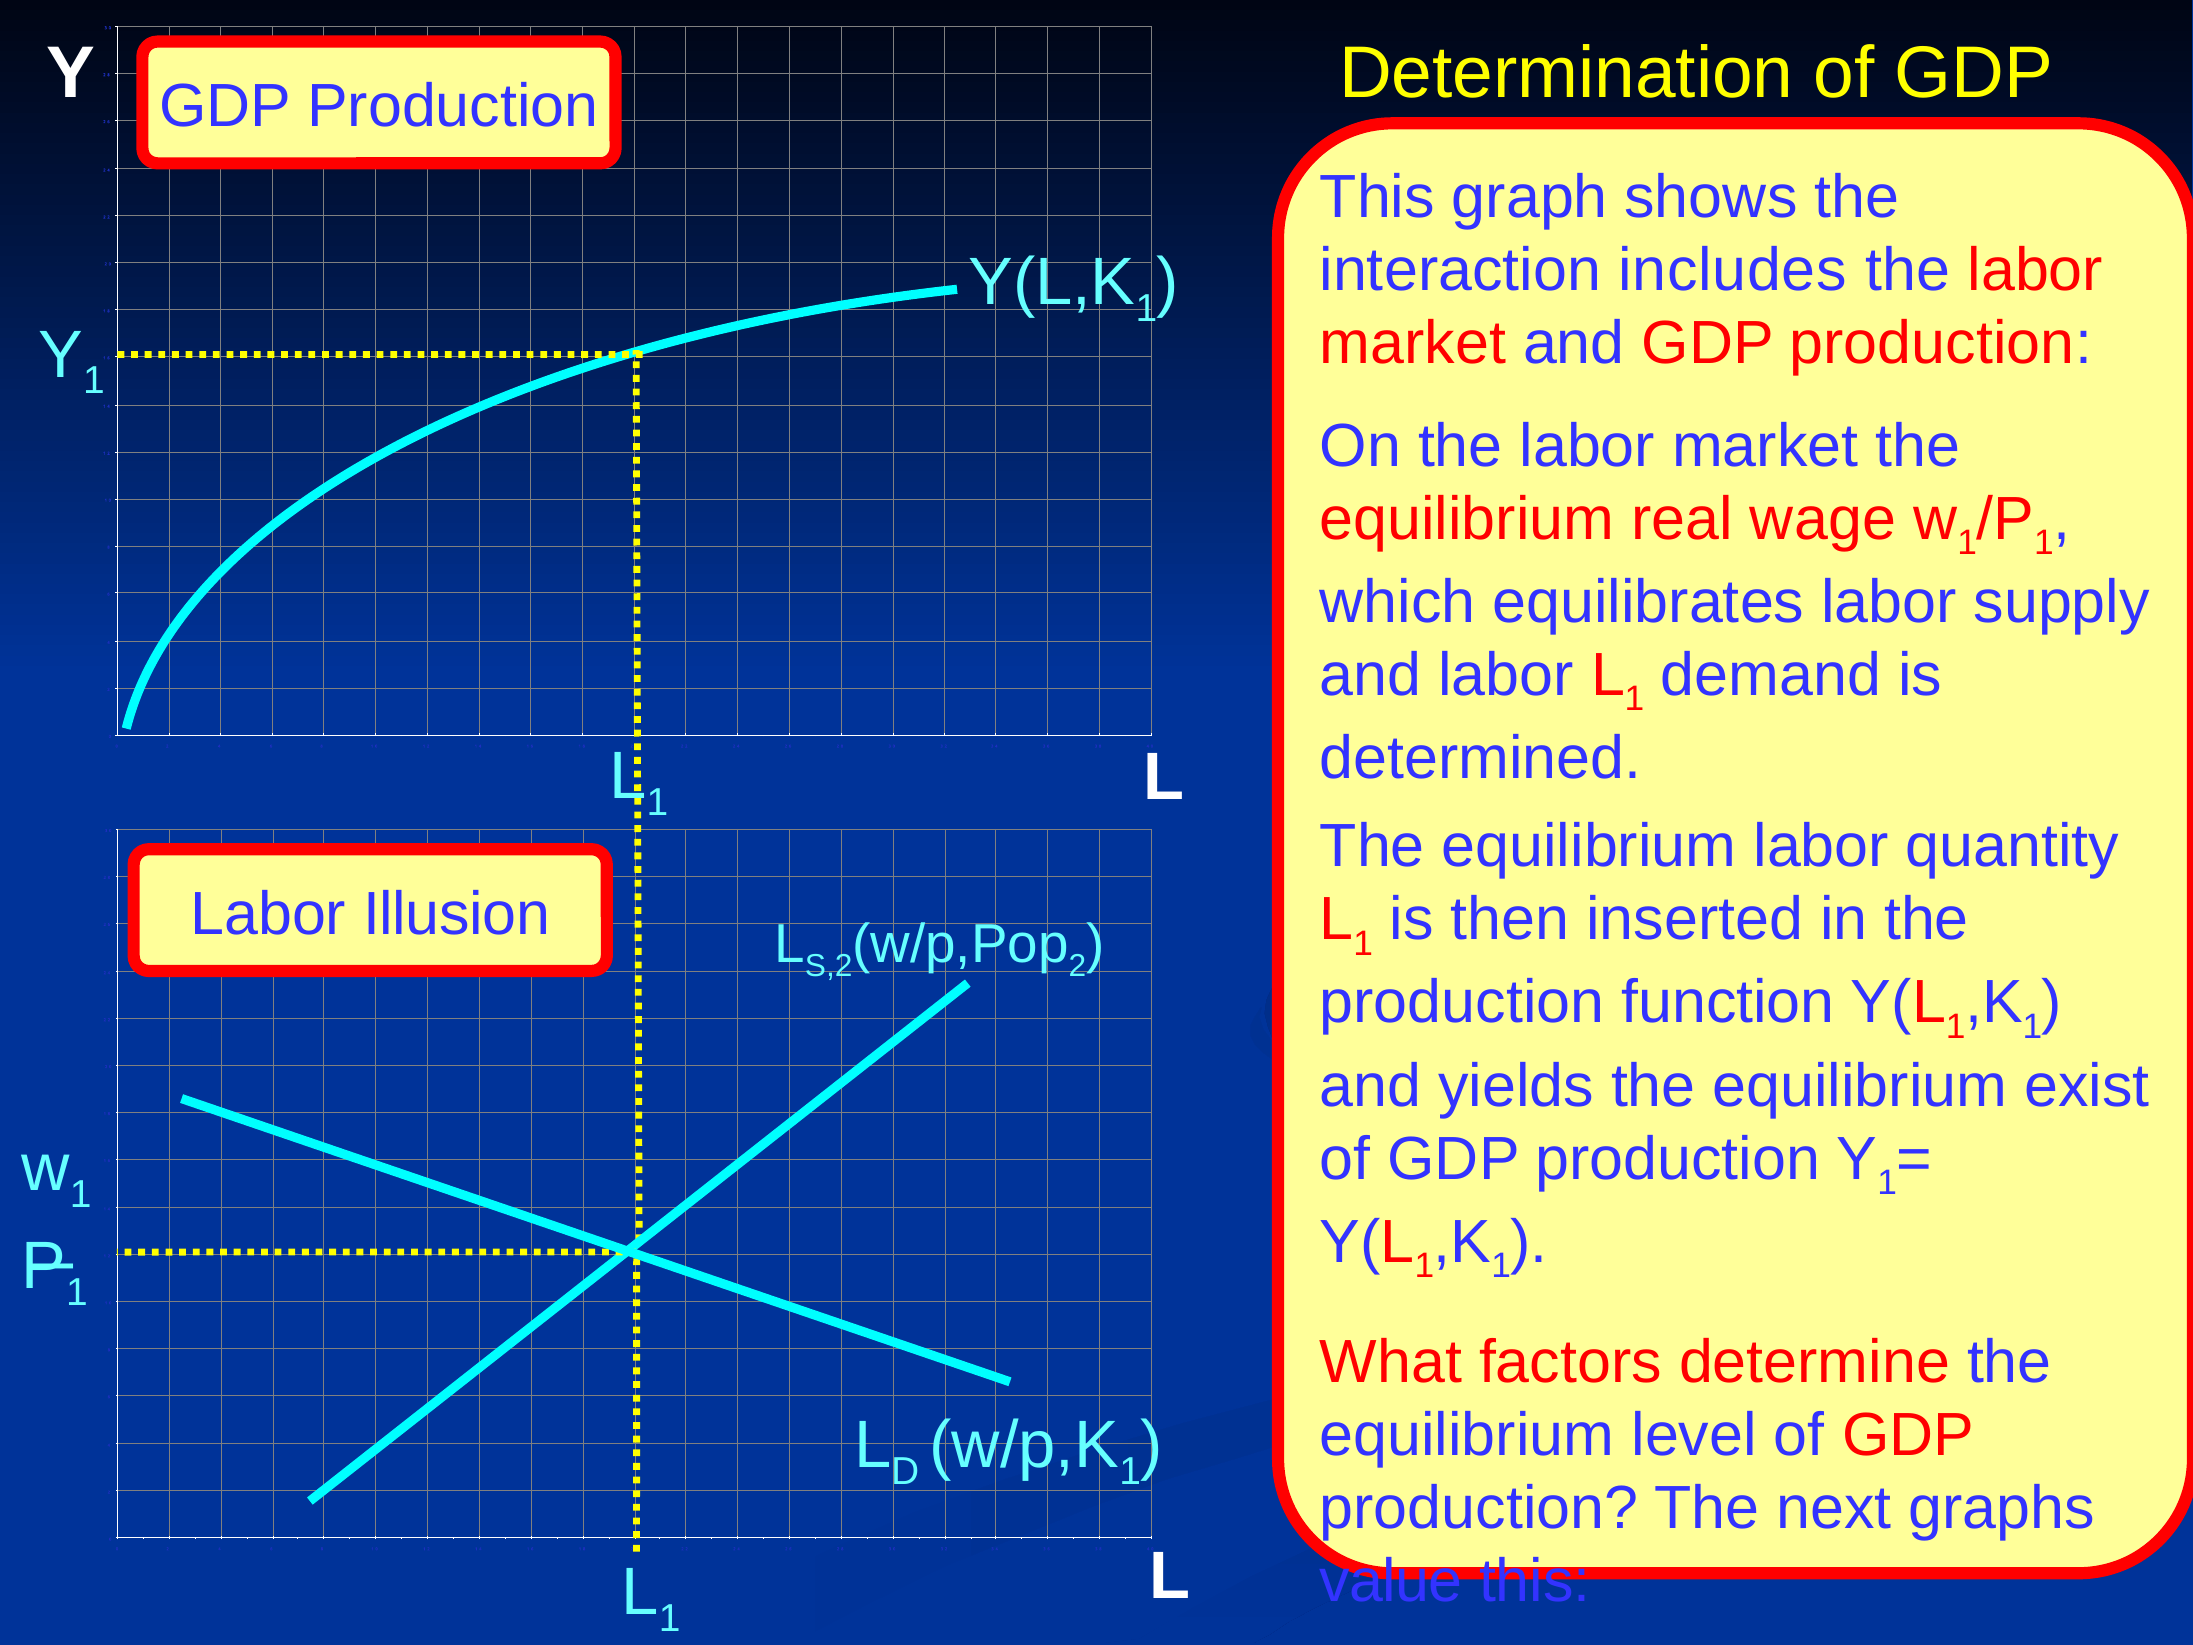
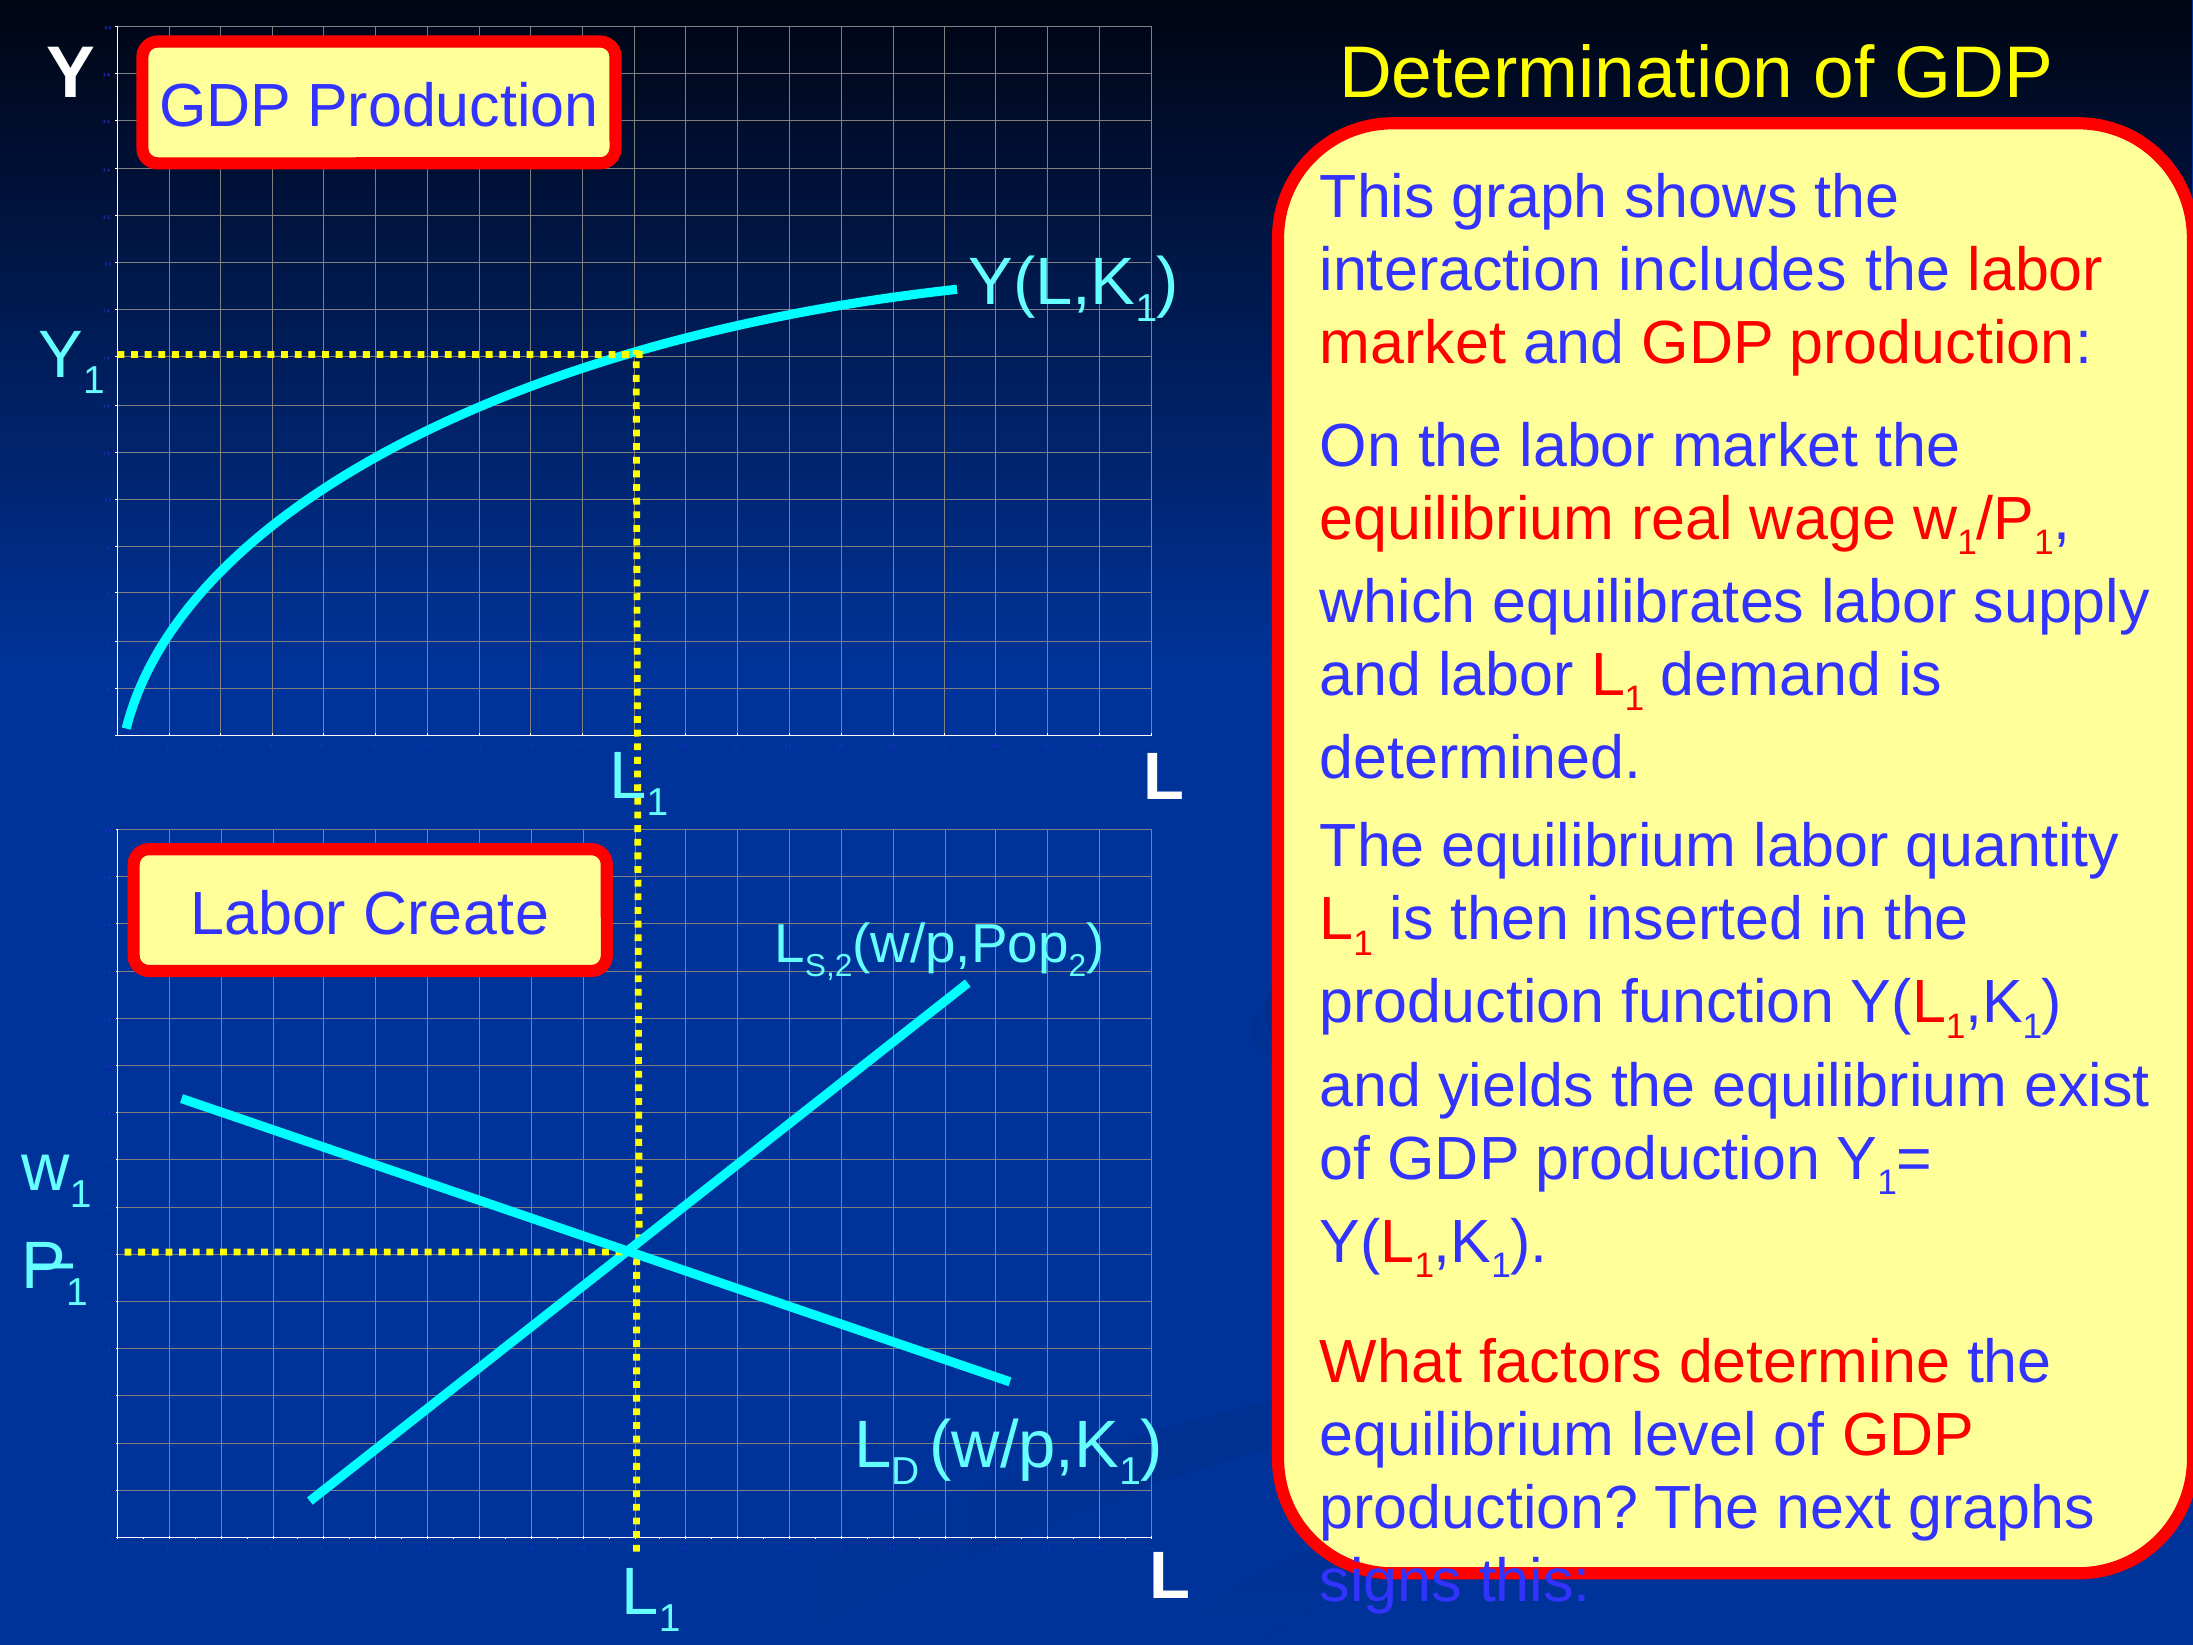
Illusion: Illusion -> Create (456, 914)
value: value -> signs (1391, 1581)
